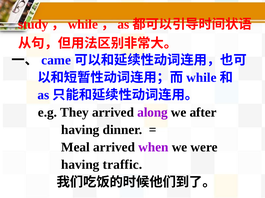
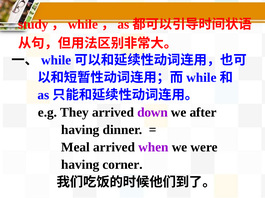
came: came -> while (56, 60)
along: along -> down (153, 113)
traffic: traffic -> corner (123, 165)
